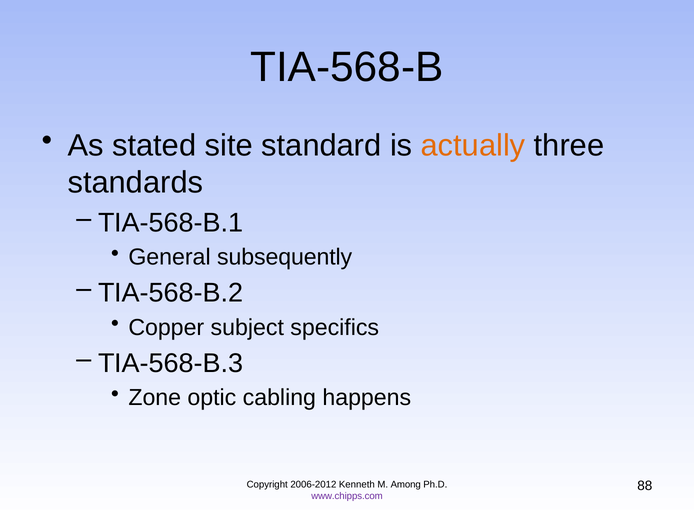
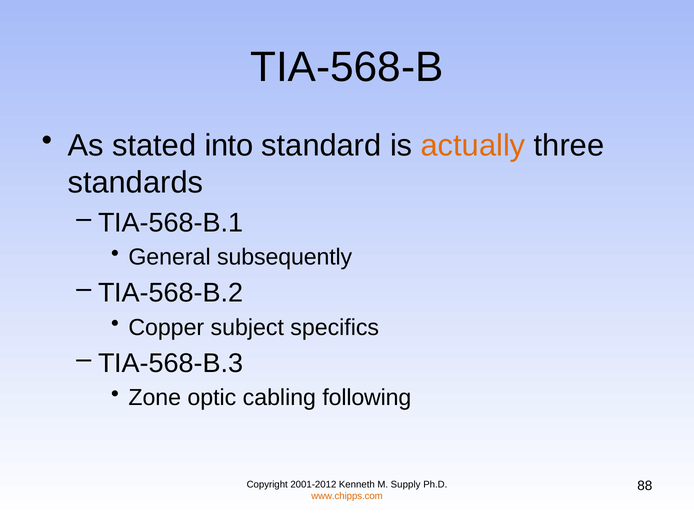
site: site -> into (229, 146)
happens: happens -> following (367, 397)
2006-2012: 2006-2012 -> 2001-2012 (313, 484)
Among: Among -> Supply (406, 484)
www.chipps.com colour: purple -> orange (347, 496)
